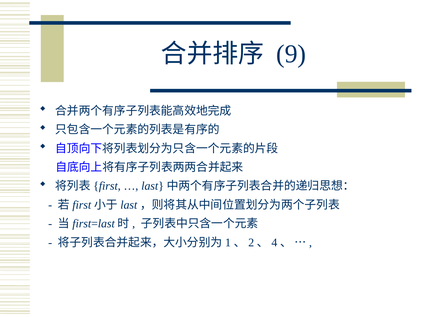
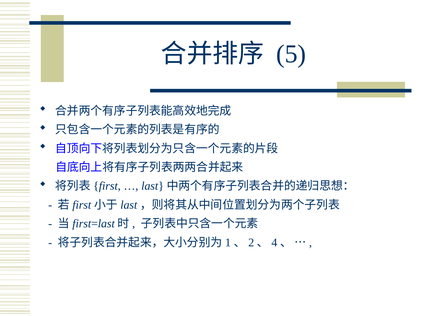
9: 9 -> 5 (291, 54)
